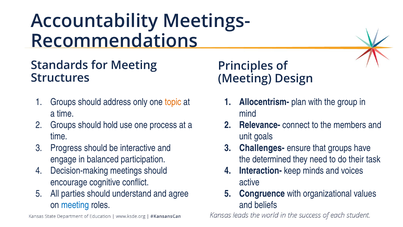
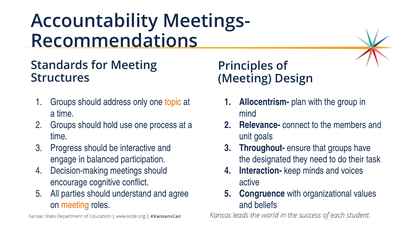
Challenges-: Challenges- -> Throughout- (262, 148)
determined: determined -> designated (272, 159)
meeting colour: blue -> orange (75, 205)
